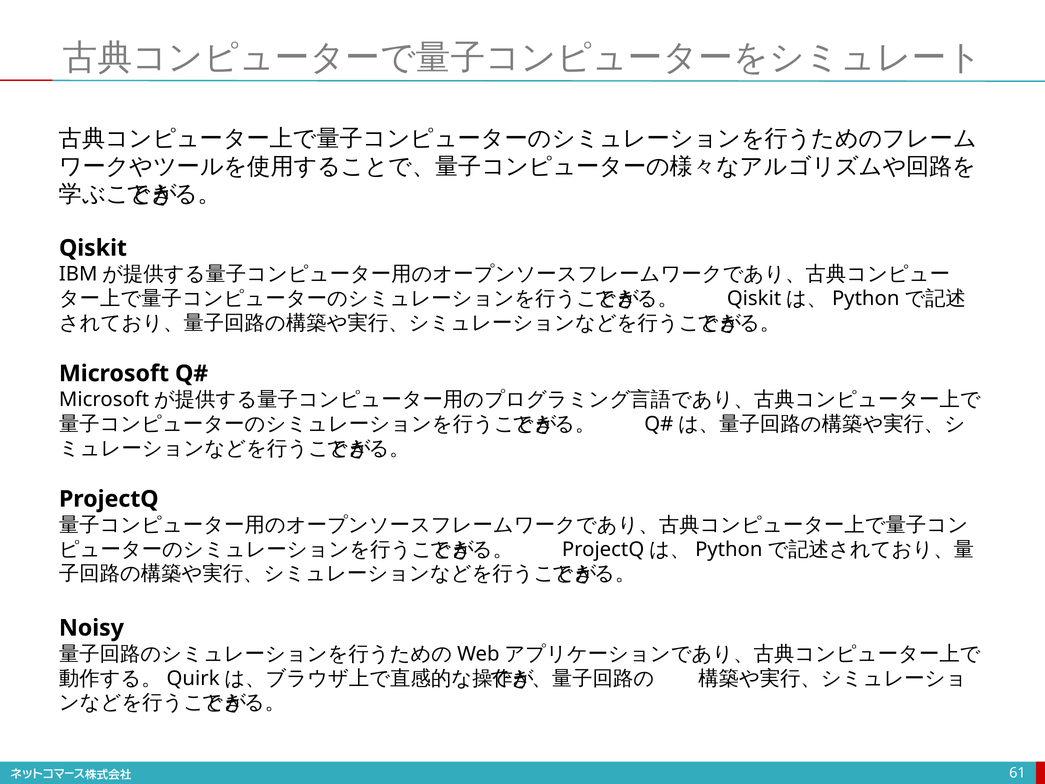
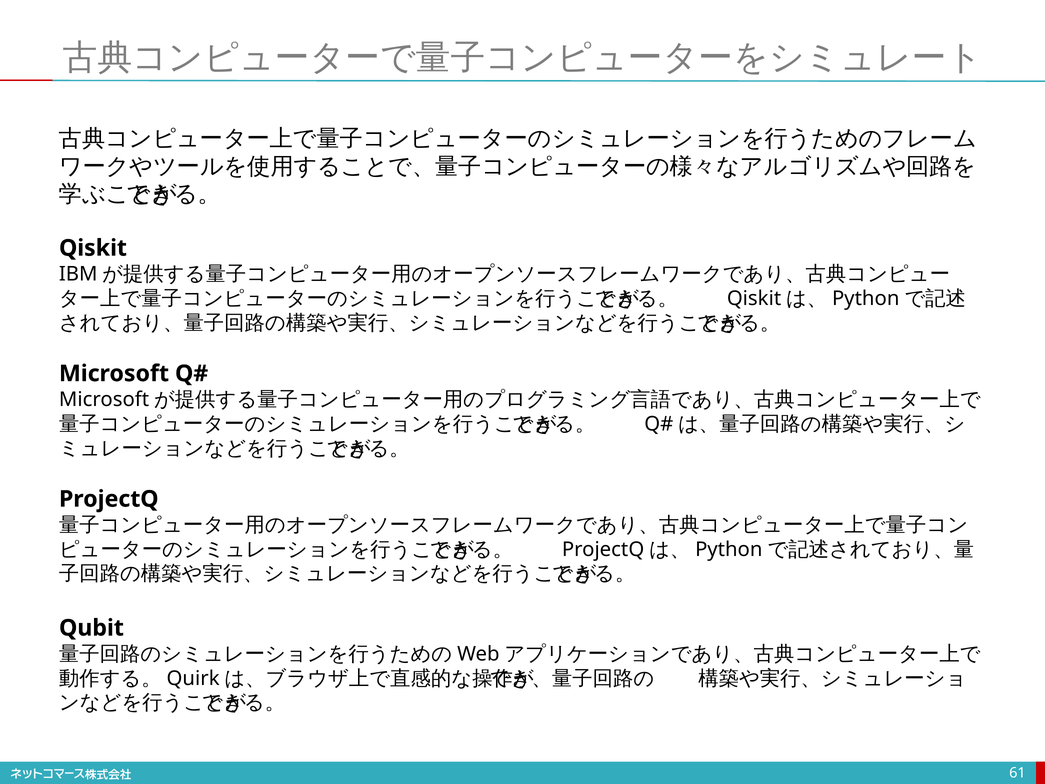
Noisy: Noisy -> Qubit (91, 628)
